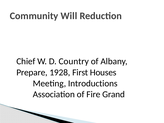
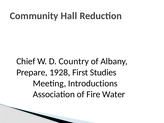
Will: Will -> Hall (69, 16)
Houses: Houses -> Studies (103, 72)
Grand: Grand -> Water (114, 94)
